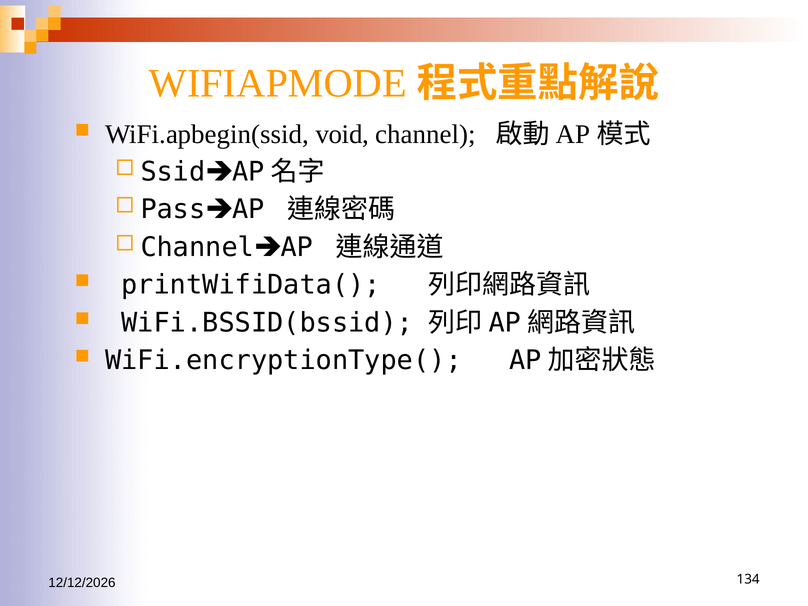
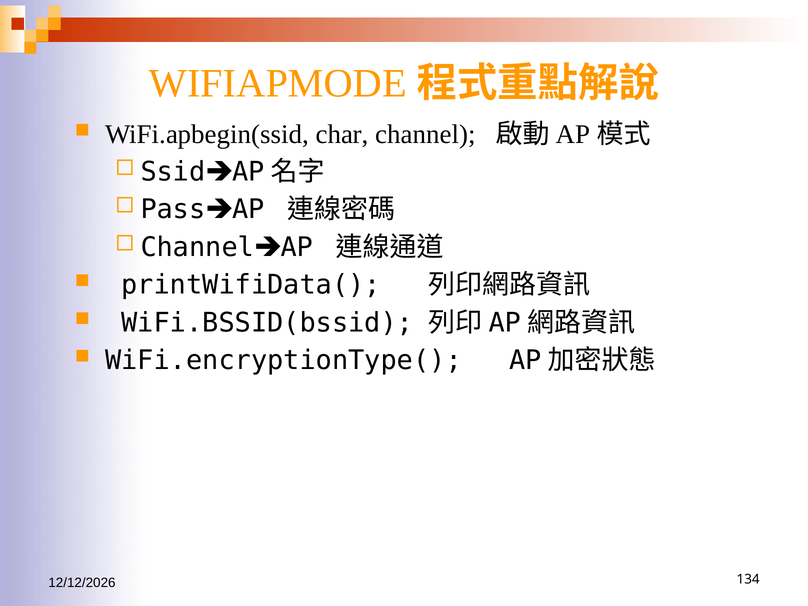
void: void -> char (342, 134)
